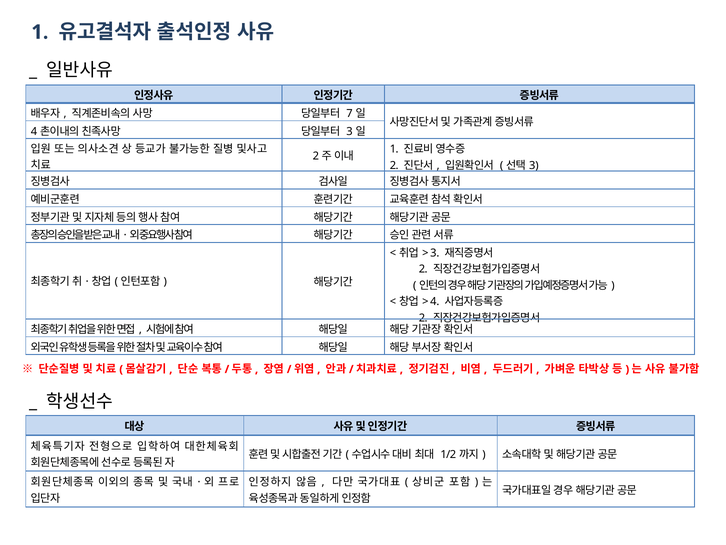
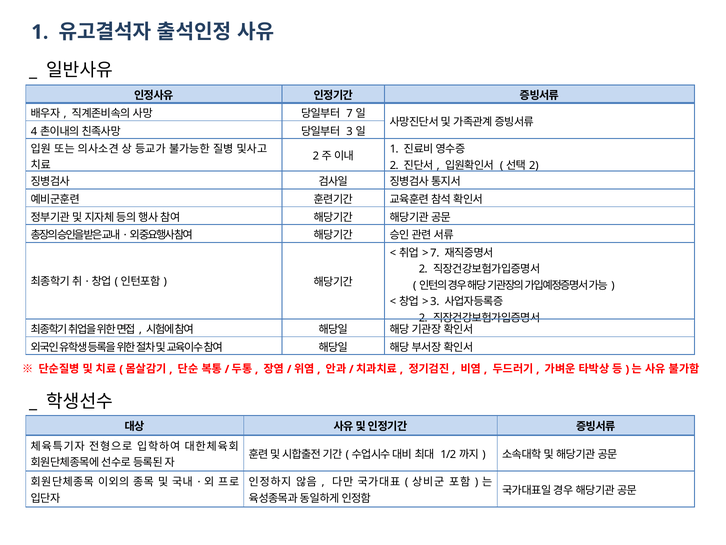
3: 3 -> 2 (534, 165)
3: 3 -> 7 (435, 253)
4: 4 -> 3 (435, 301)
